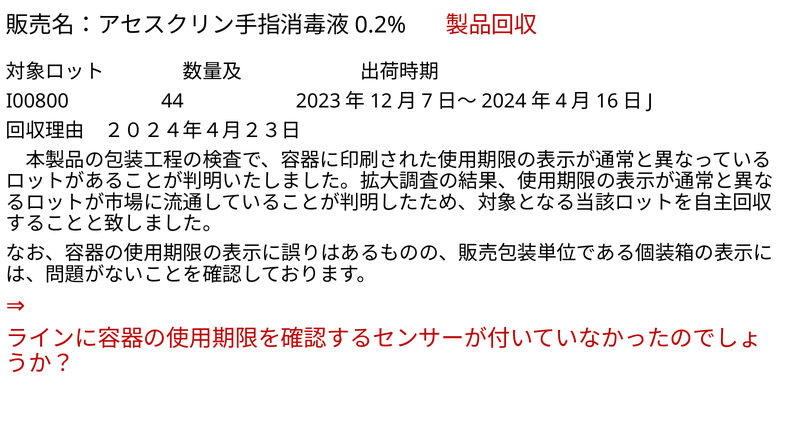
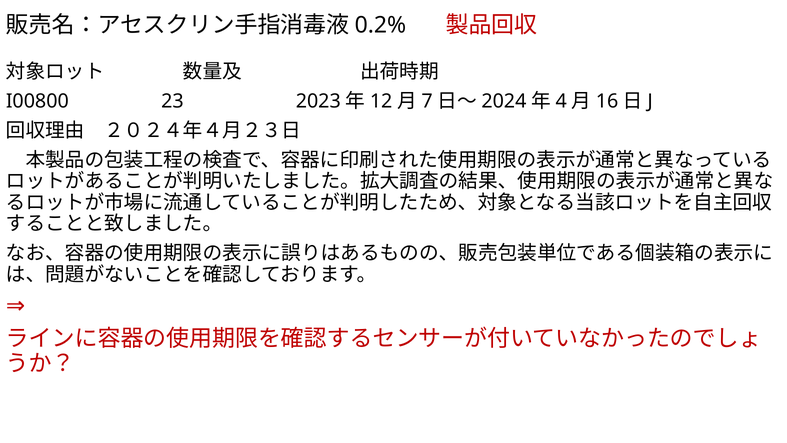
44: 44 -> 23 (172, 101)
